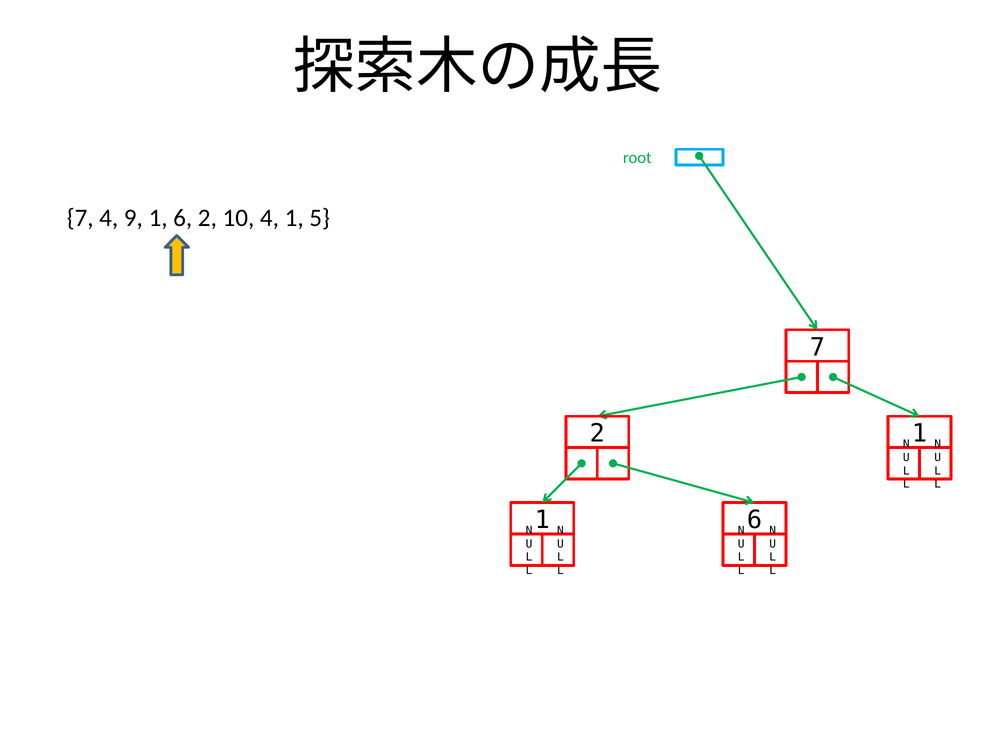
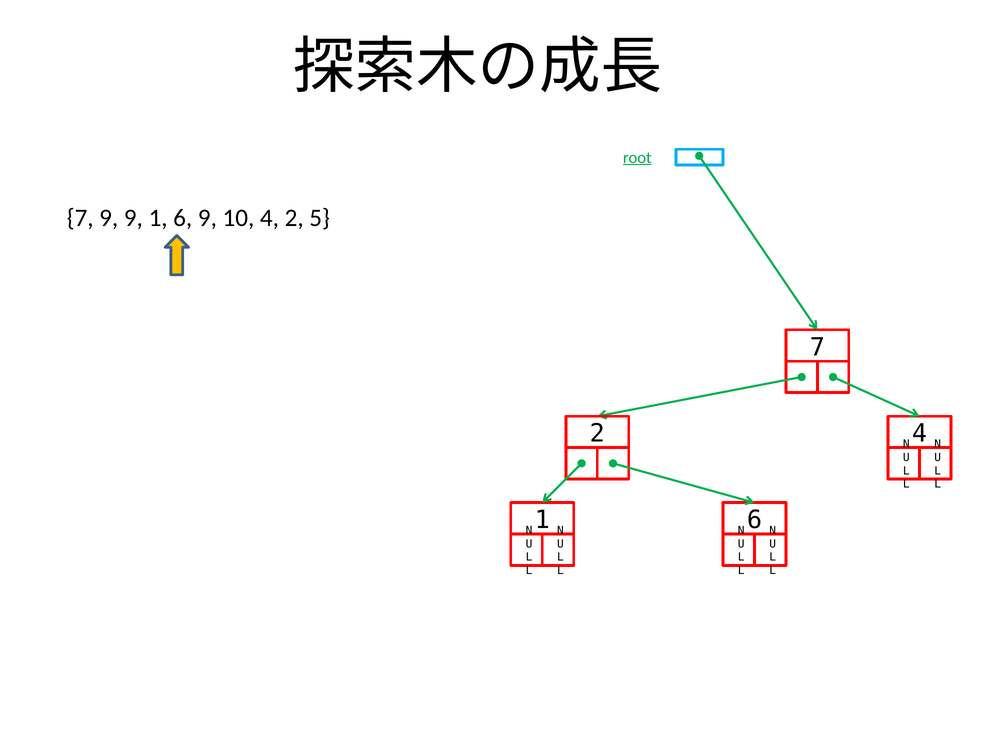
root underline: none -> present (637, 158)
7 4: 4 -> 9 (109, 218)
6 2: 2 -> 9 (207, 218)
4 1: 1 -> 2 (294, 218)
2 1: 1 -> 4 (920, 434)
